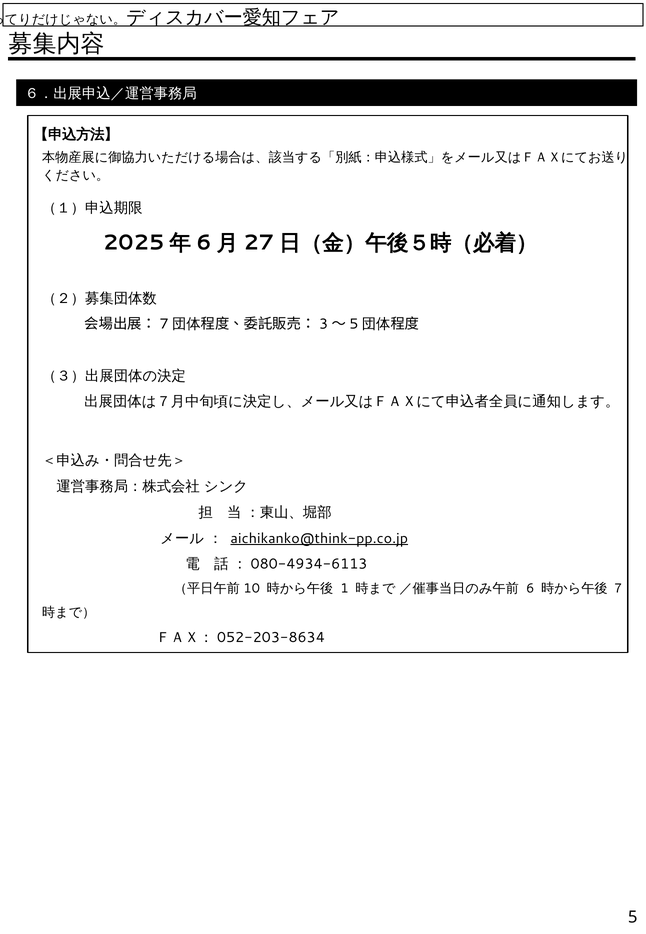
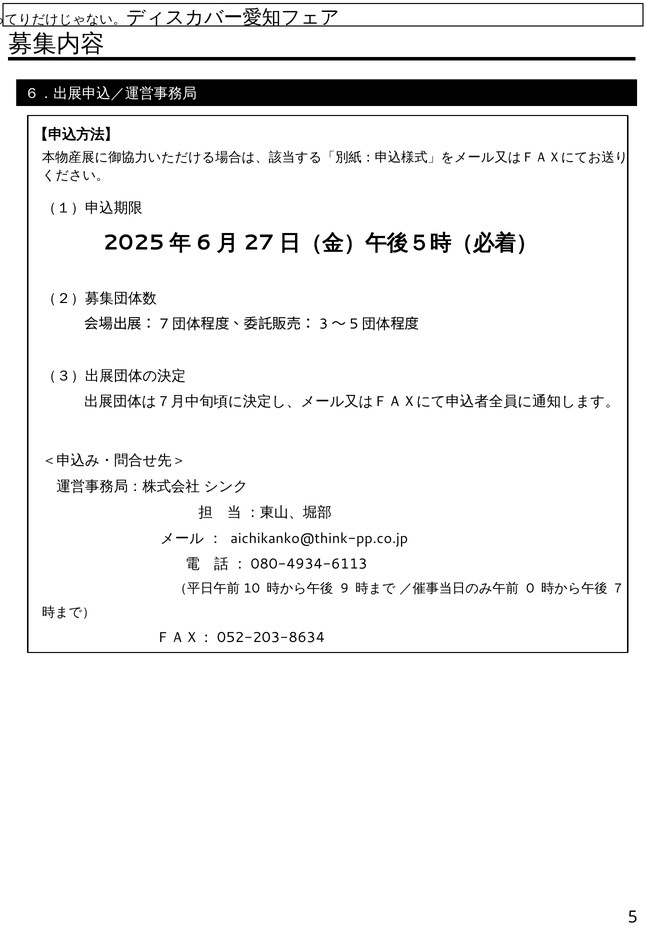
aichikanko@think-pp.co.jp underline: present -> none (319, 538)
1: 1 -> 9 (345, 588)
6: 6 -> 0 (530, 588)
